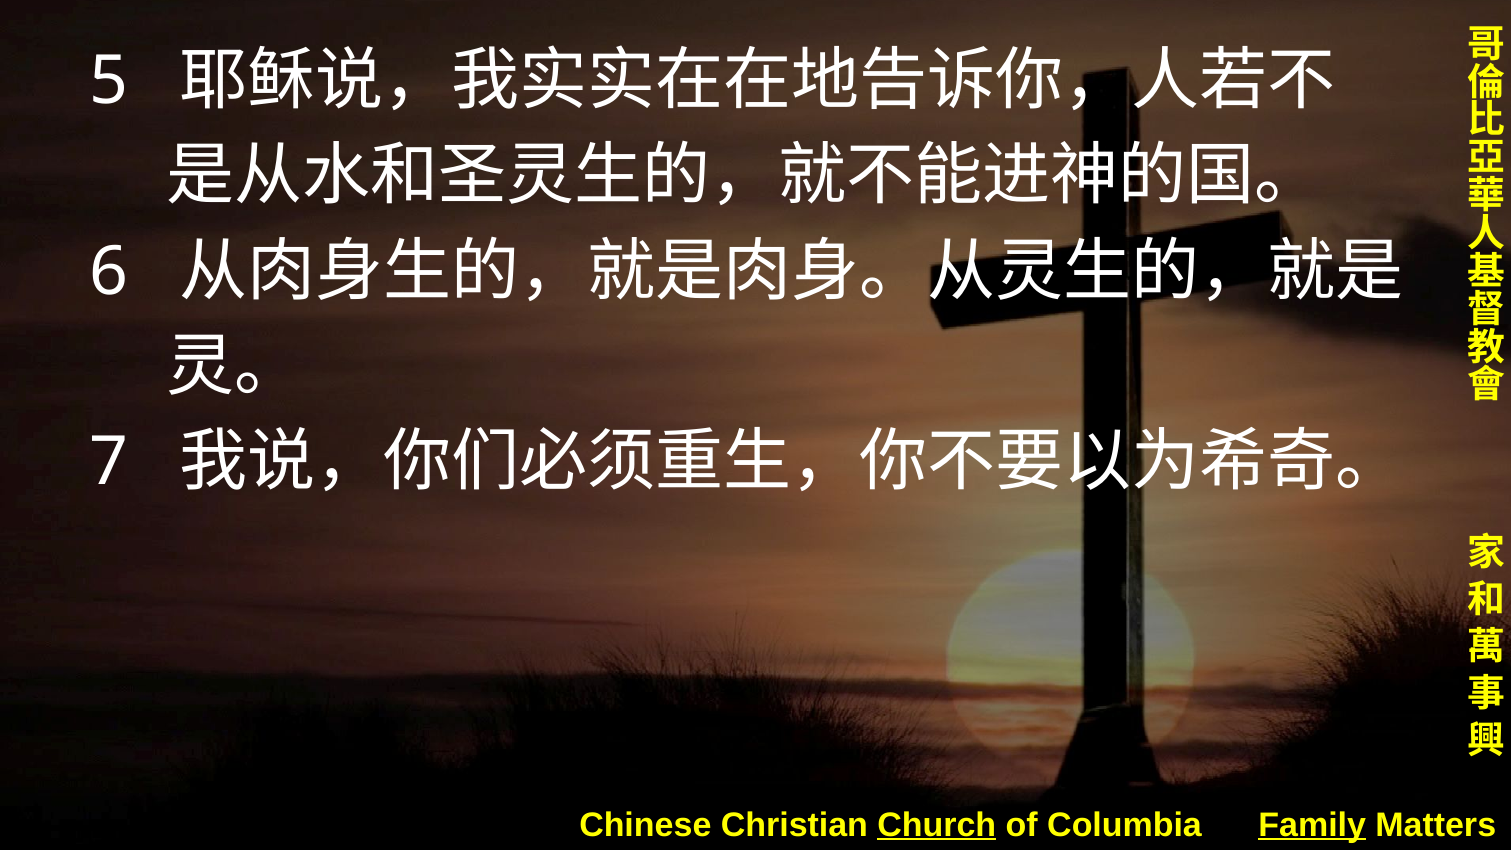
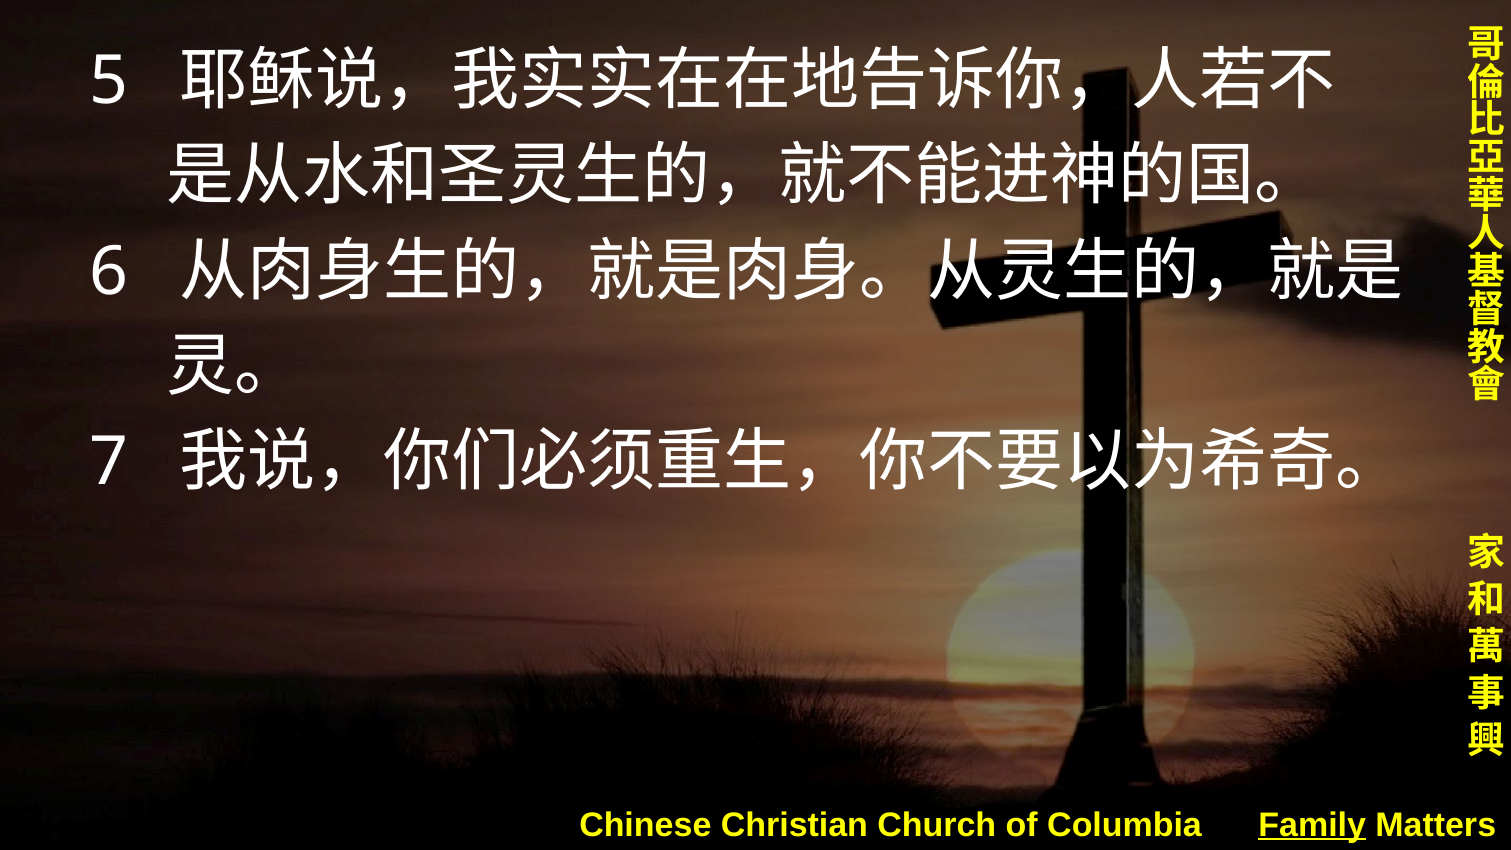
Church underline: present -> none (937, 825)
